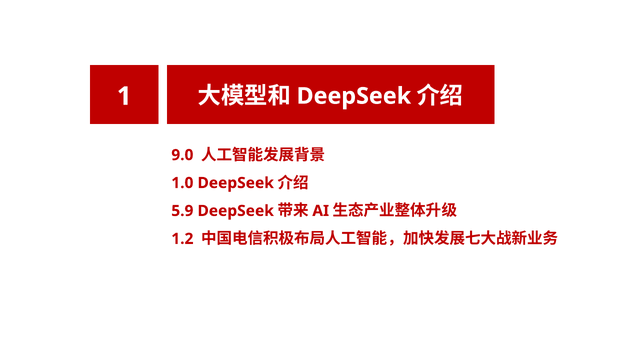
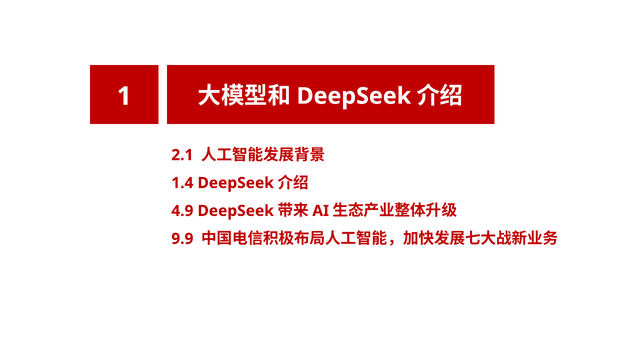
9.0: 9.0 -> 2.1 (182, 155)
1.0: 1.0 -> 1.4 (182, 183)
5.9: 5.9 -> 4.9 (182, 211)
1.2: 1.2 -> 9.9 (182, 239)
